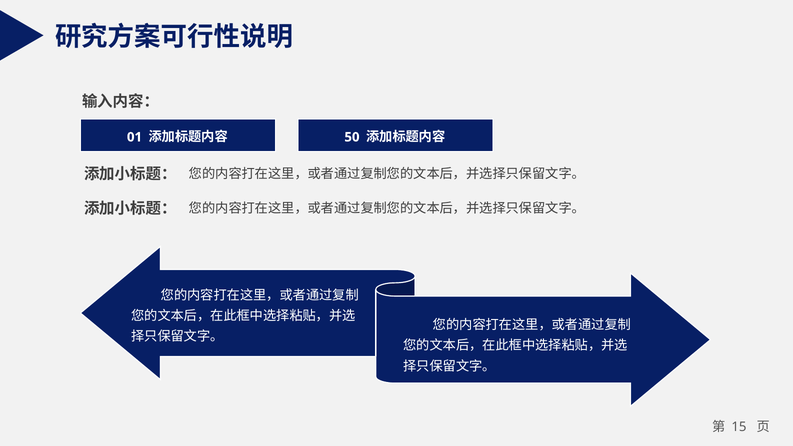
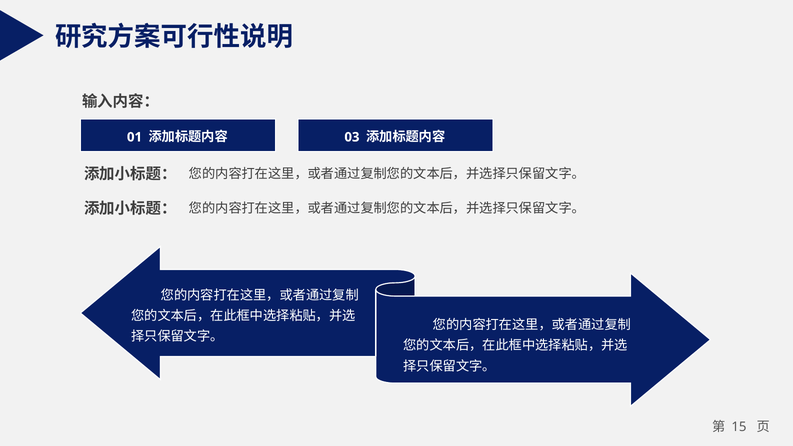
50: 50 -> 03 (352, 137)
